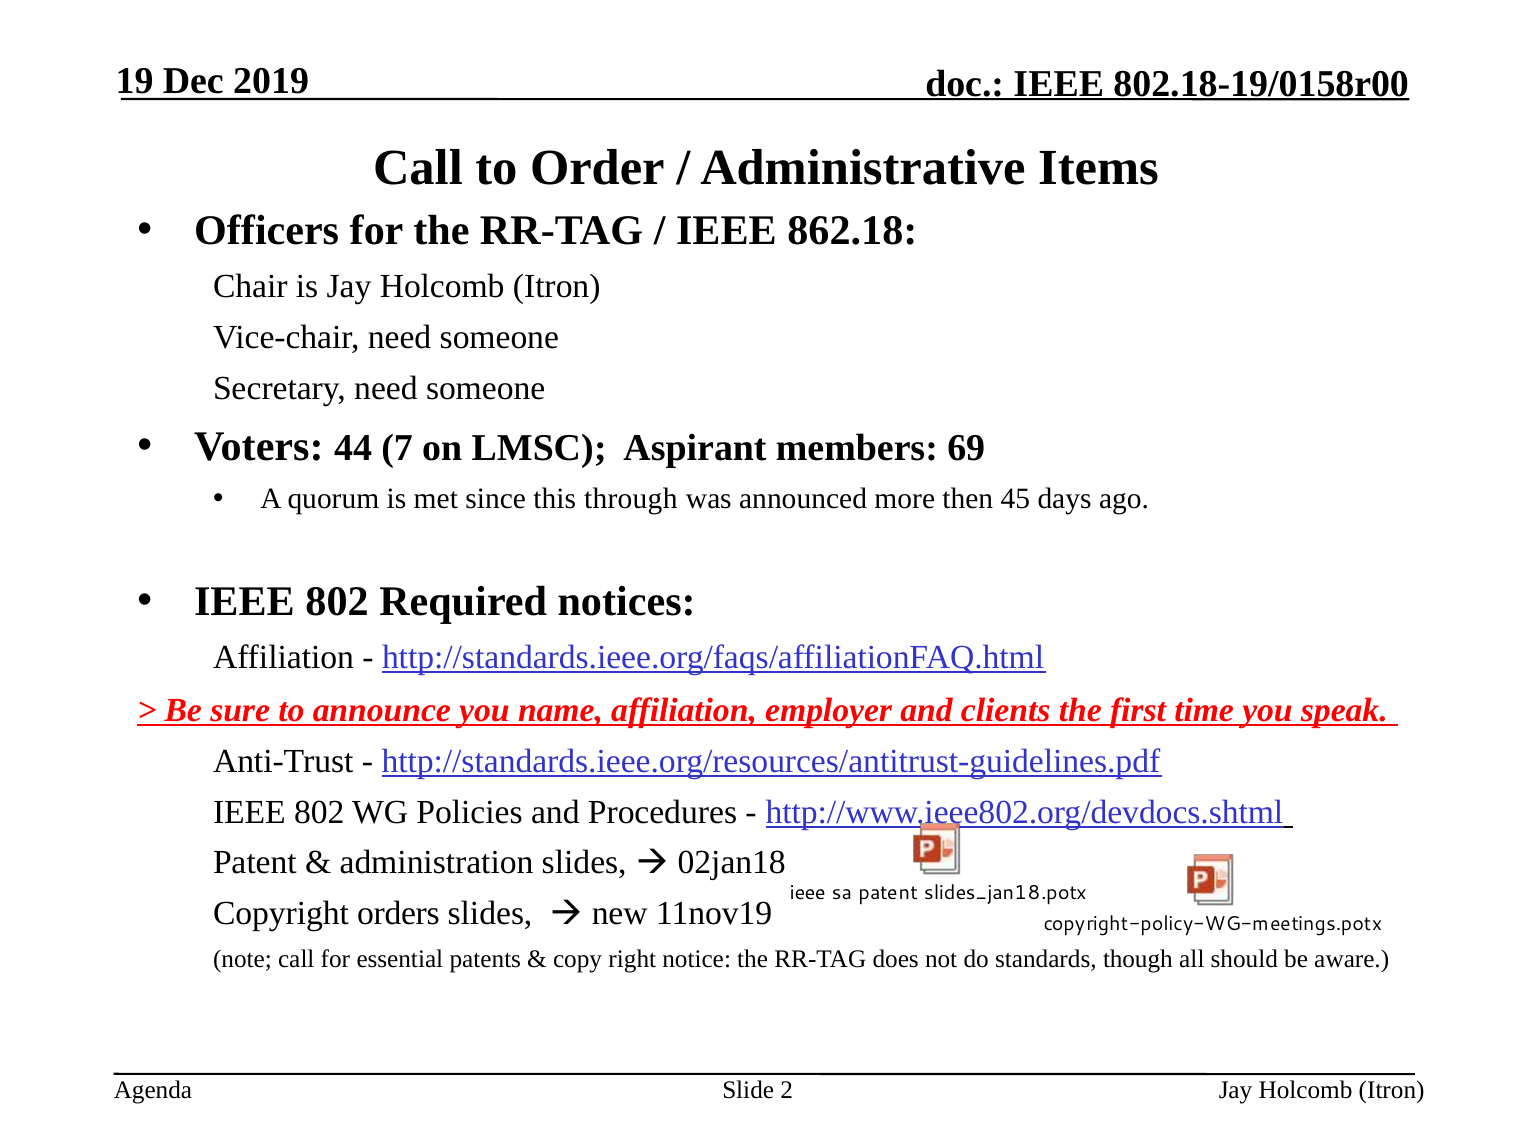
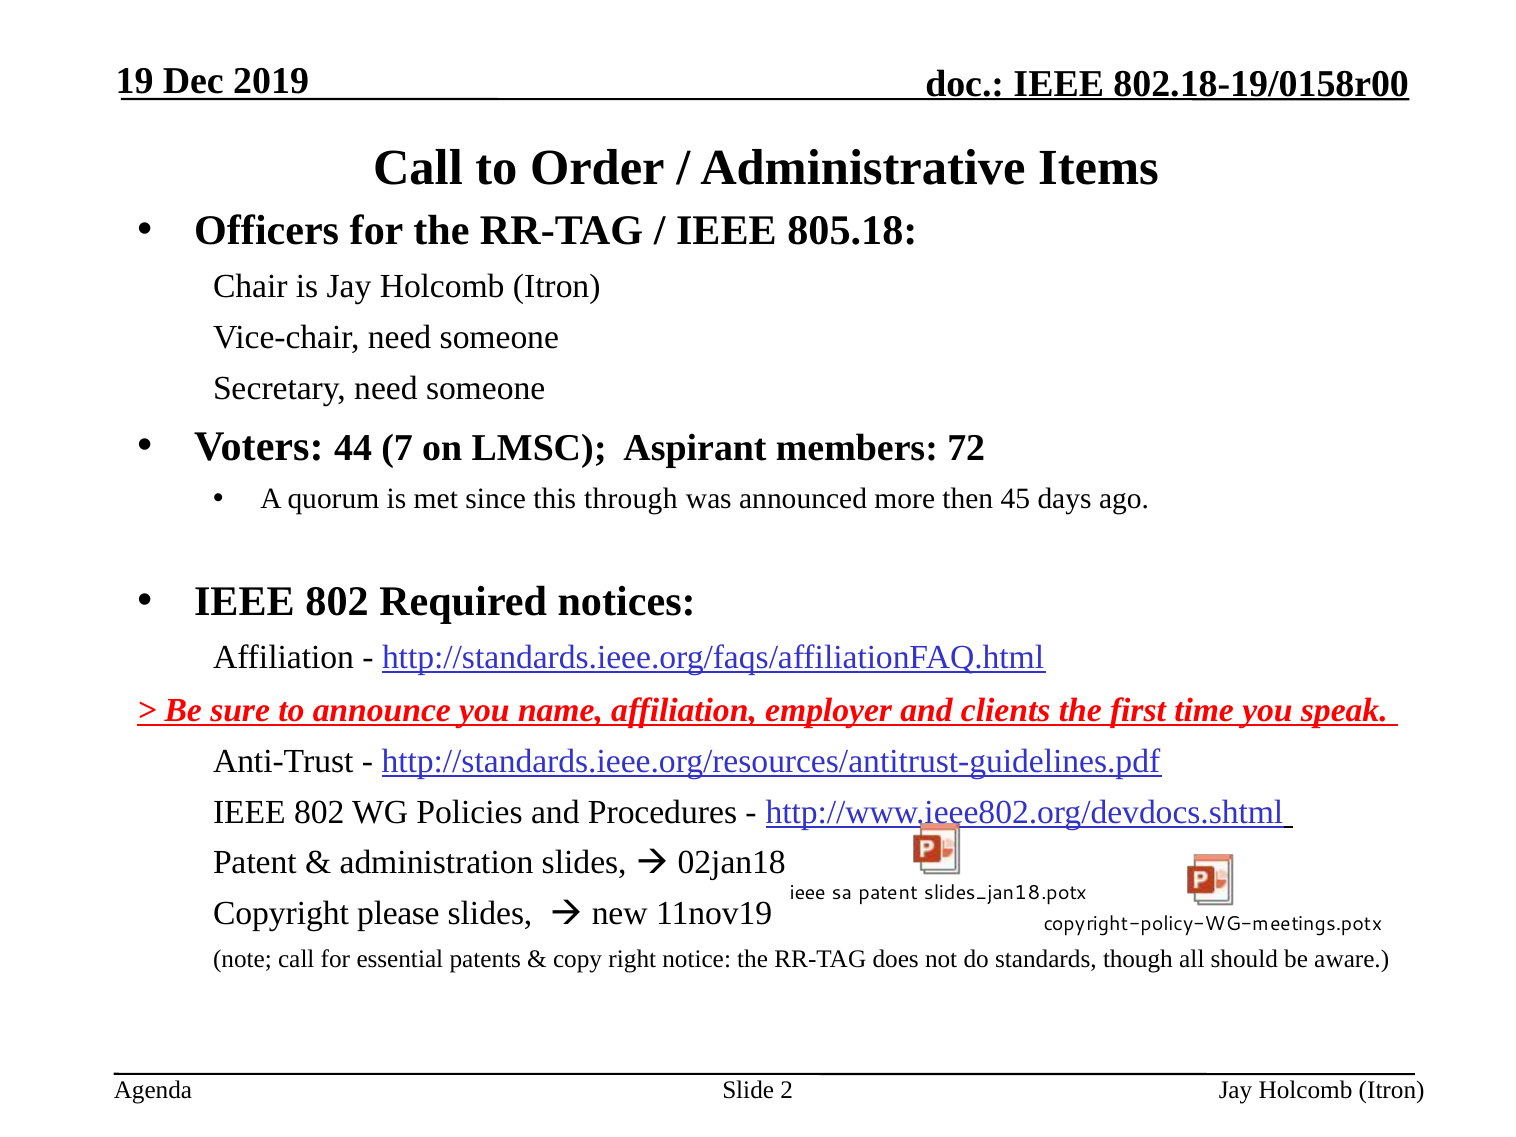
862.18: 862.18 -> 805.18 (852, 231)
69: 69 -> 72 (966, 448)
orders: orders -> please (398, 914)
